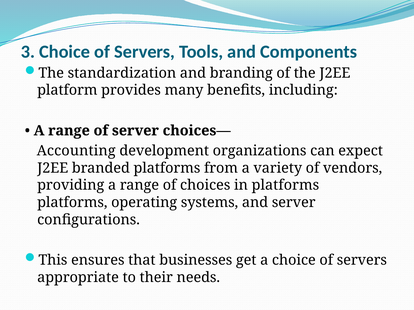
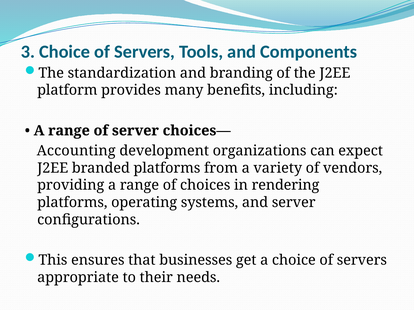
in platforms: platforms -> rendering (285, 186)
